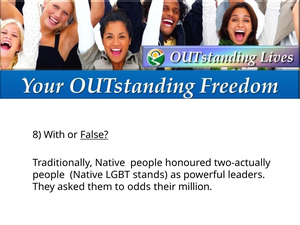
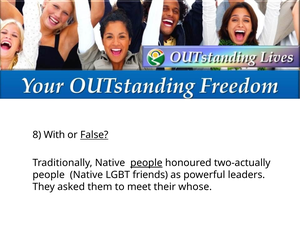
people underline: none -> present (146, 163)
stands: stands -> friends (150, 175)
odds: odds -> meet (139, 187)
million: million -> whose (195, 187)
